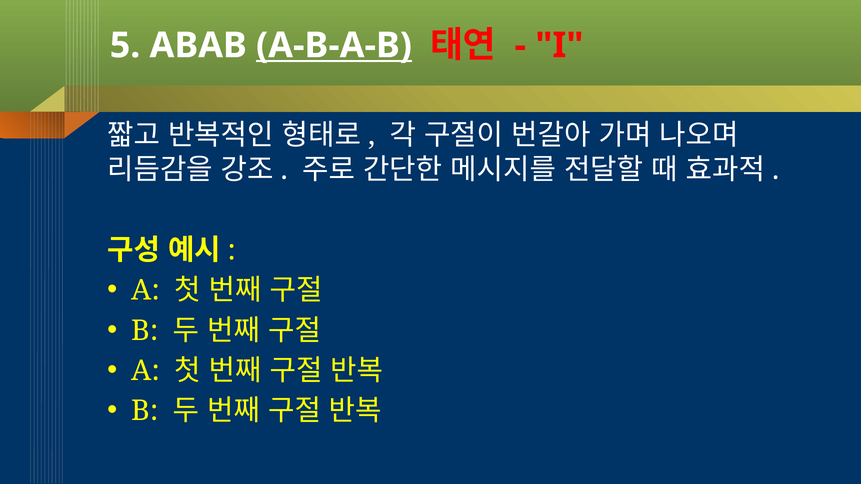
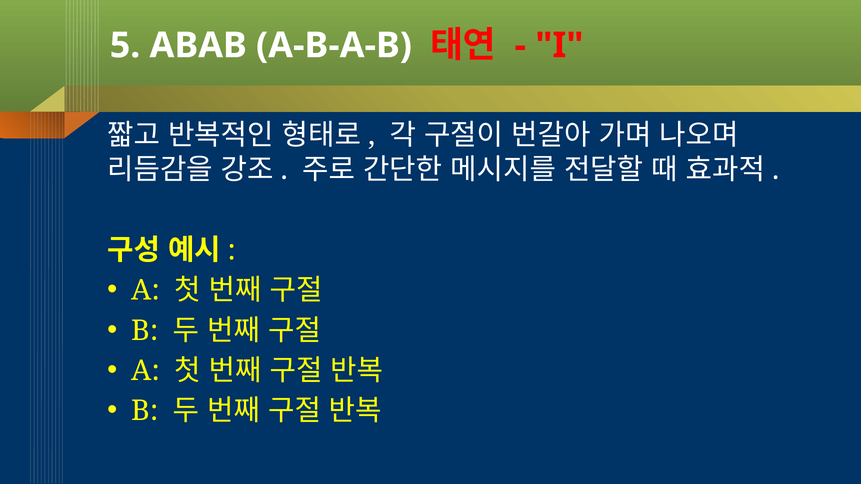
A-B-A-B underline: present -> none (334, 45)
